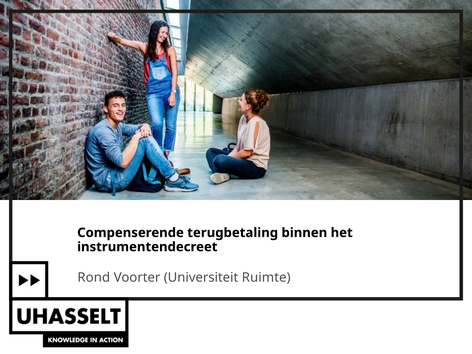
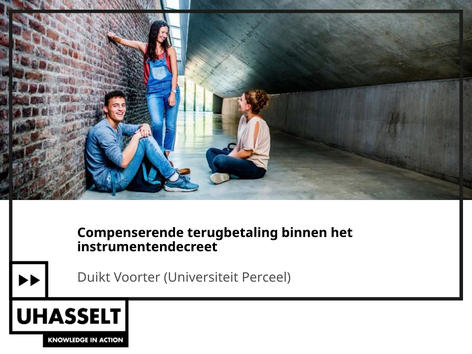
Rond: Rond -> Duikt (94, 277)
Ruimte: Ruimte -> Perceel (266, 277)
